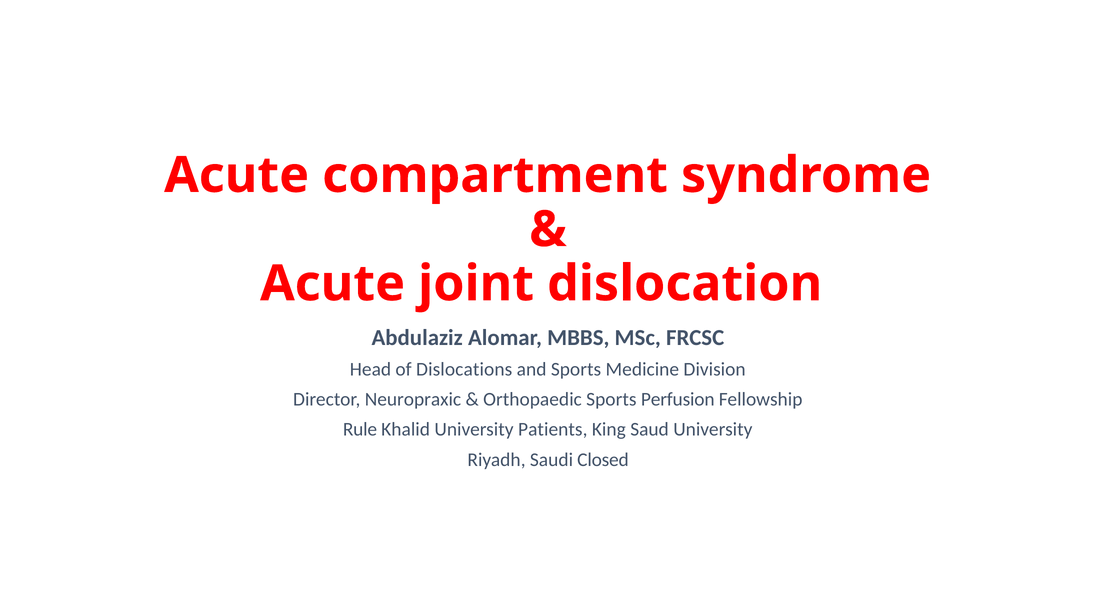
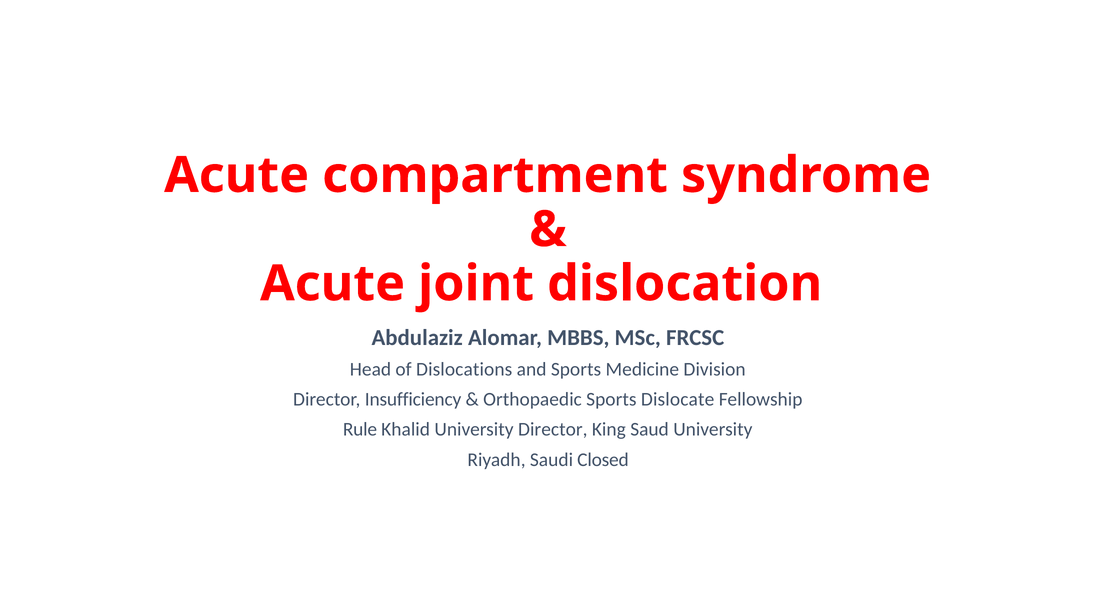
Neuropraxic: Neuropraxic -> Insufficiency (413, 400)
Perfusion: Perfusion -> Dislocate (678, 400)
University Patients: Patients -> Director (553, 430)
